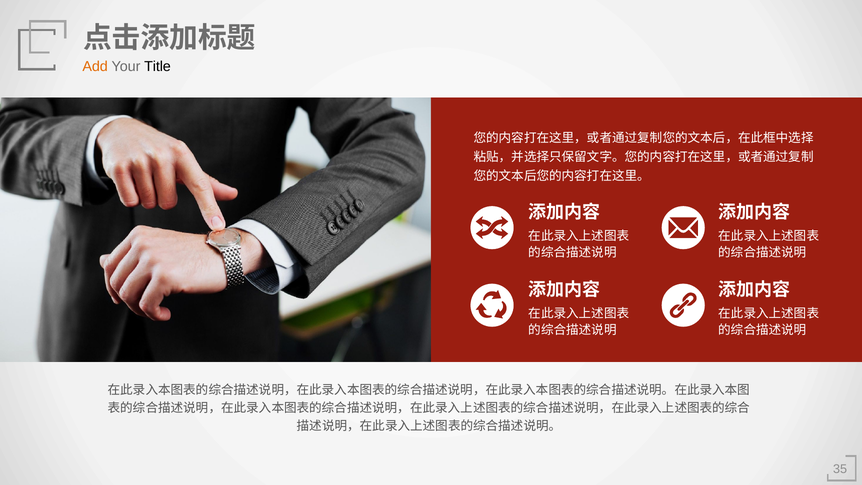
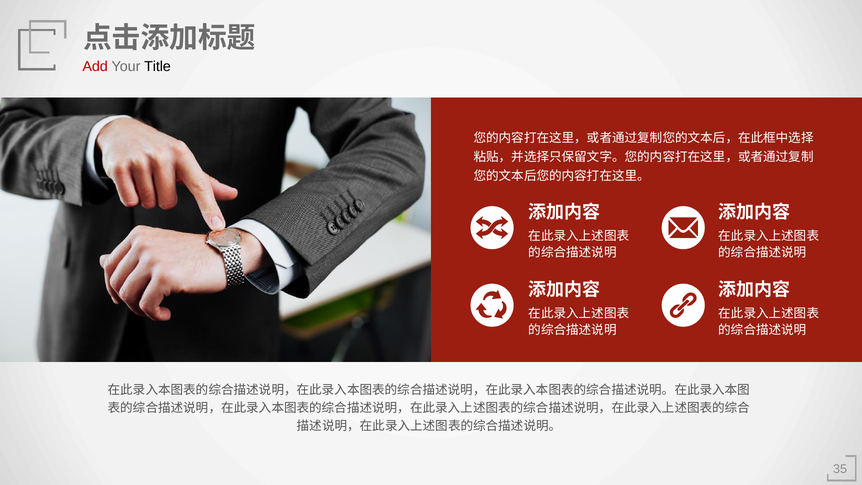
Add colour: orange -> red (95, 67)
